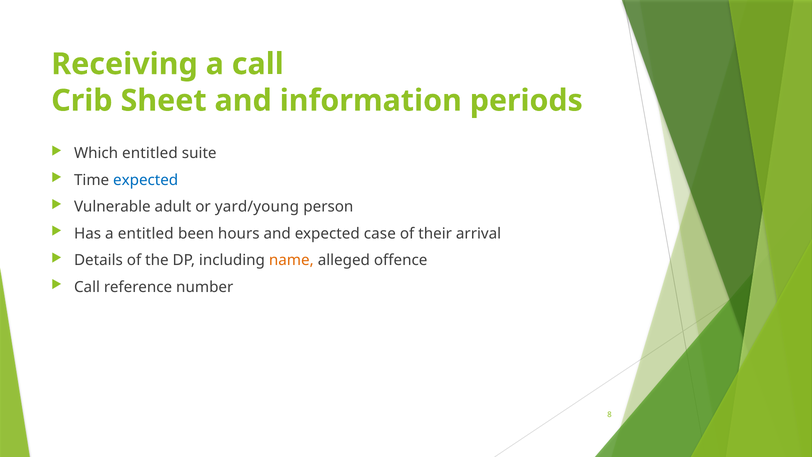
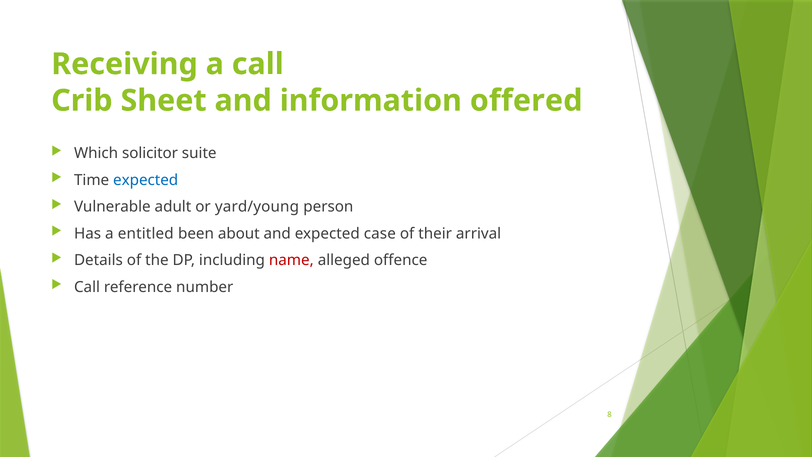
periods: periods -> offered (526, 101)
Which entitled: entitled -> solicitor (150, 153)
hours: hours -> about (239, 234)
name colour: orange -> red (291, 260)
